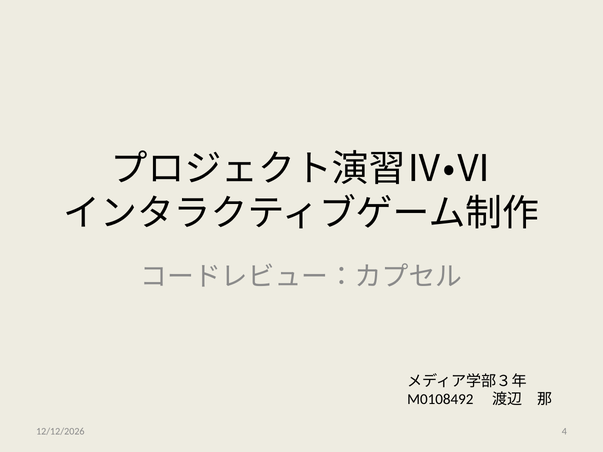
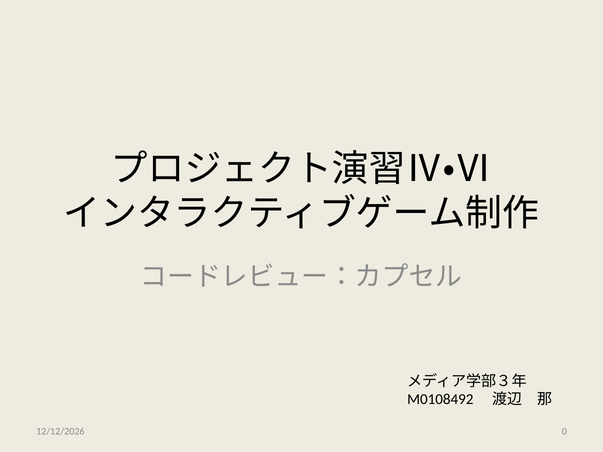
4: 4 -> 0 (564, 432)
